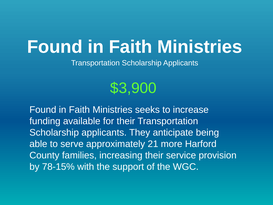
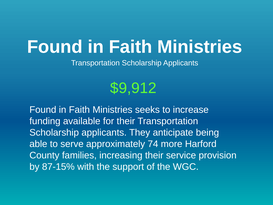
$3,900: $3,900 -> $9,912 (133, 88)
21: 21 -> 74 (153, 144)
78-15%: 78-15% -> 87-15% (58, 167)
